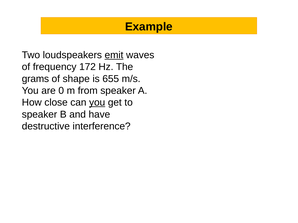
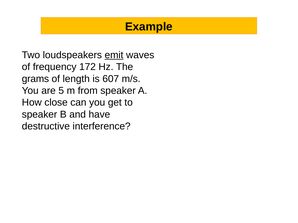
shape: shape -> length (76, 79)
655: 655 -> 607 (111, 79)
0: 0 -> 5 (61, 91)
you underline: present -> none (97, 103)
